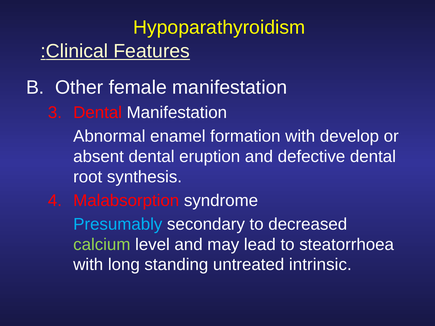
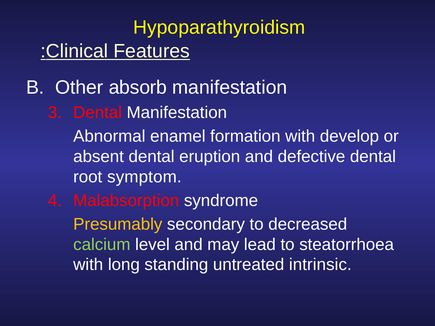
female: female -> absorb (138, 88)
synthesis: synthesis -> symptom (144, 177)
Presumably colour: light blue -> yellow (118, 224)
